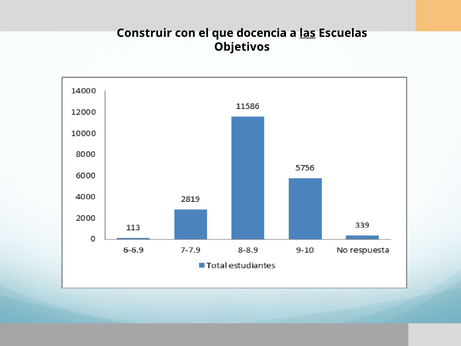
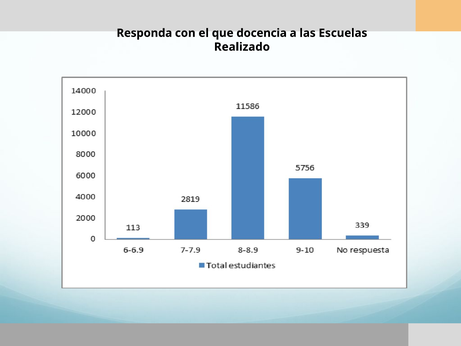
Construir: Construir -> Responda (144, 33)
las underline: present -> none (308, 33)
Objetivos: Objetivos -> Realizado (242, 47)
